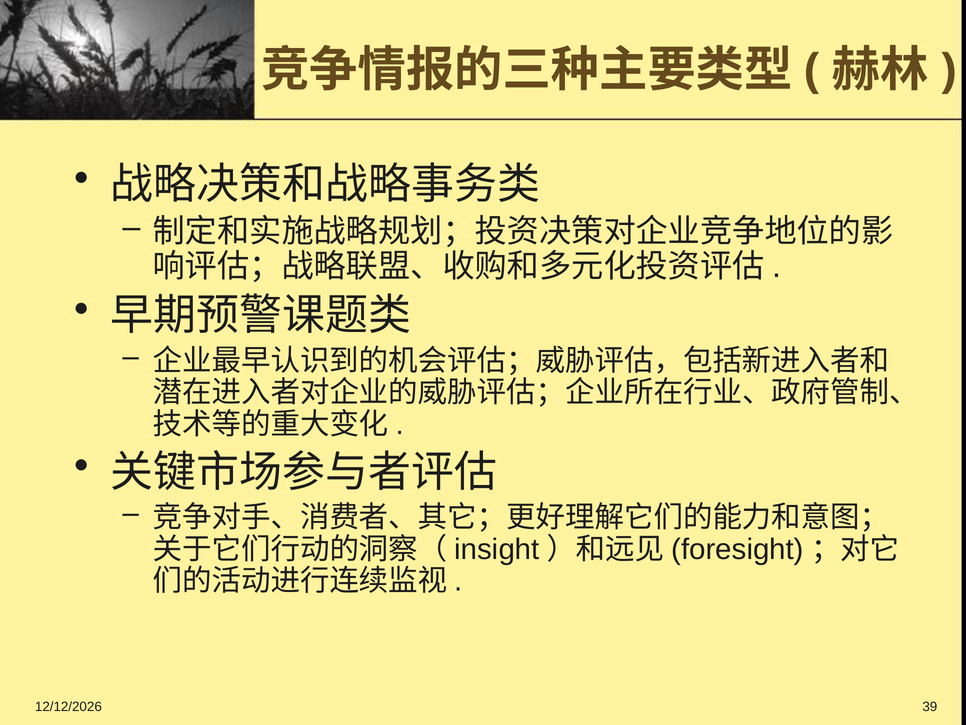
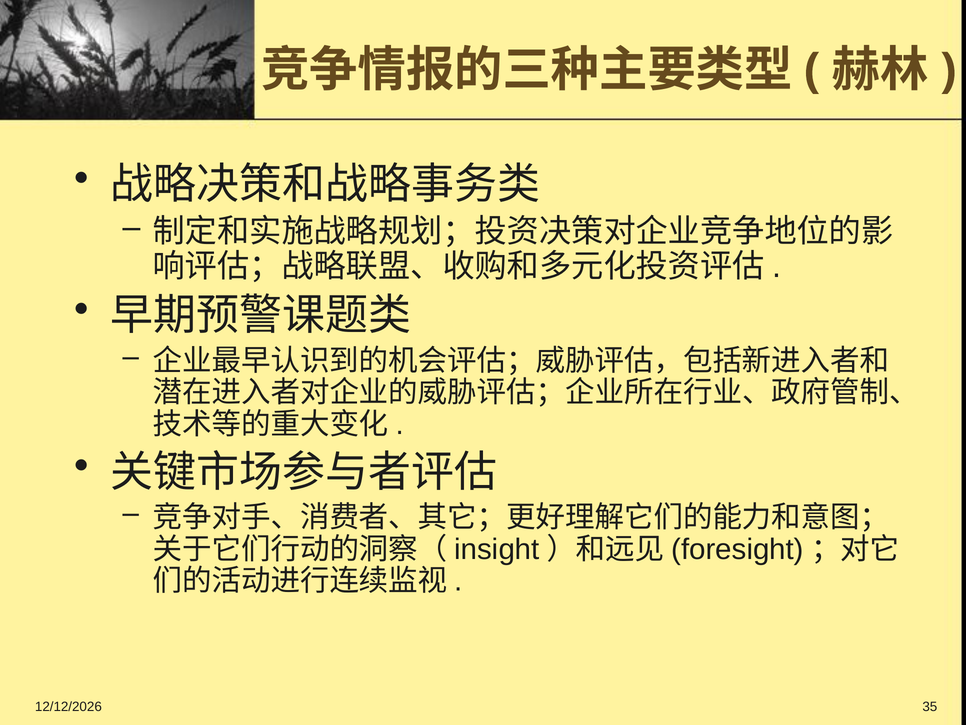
39: 39 -> 35 (930, 706)
